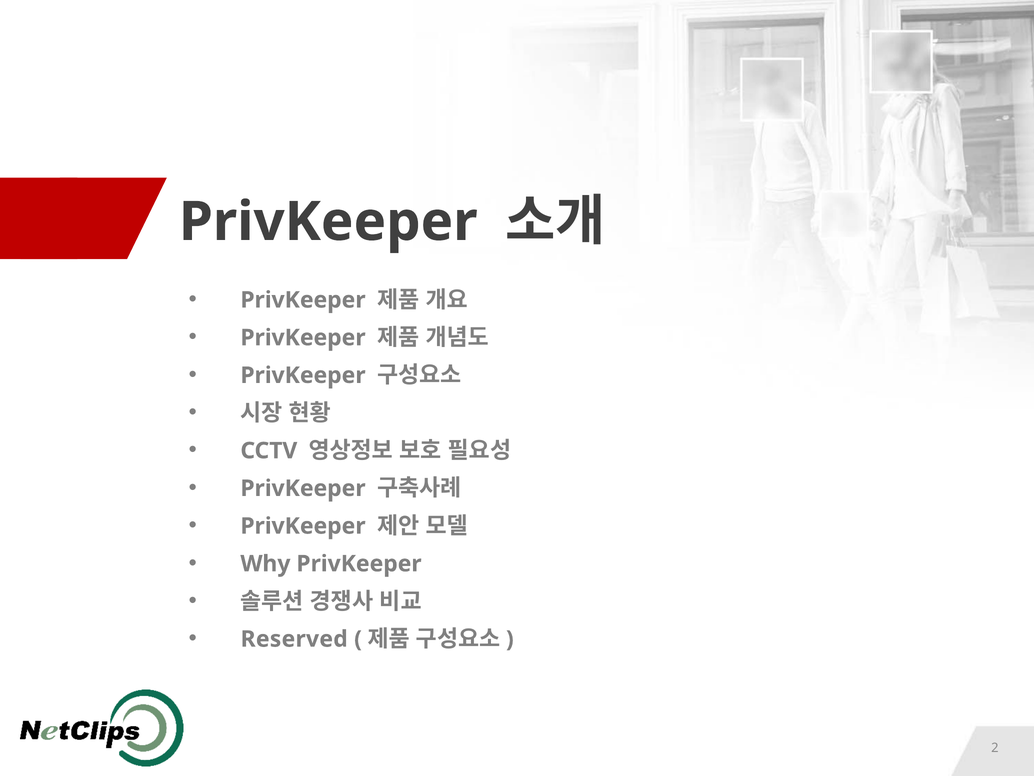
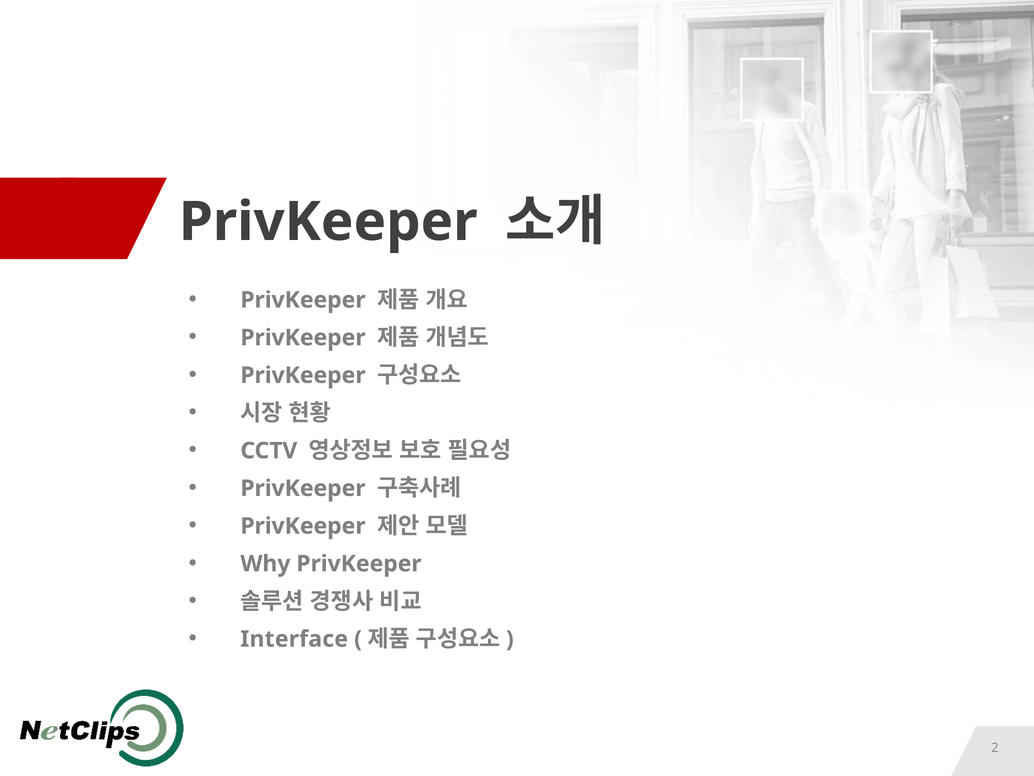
Reserved: Reserved -> Interface (294, 639)
